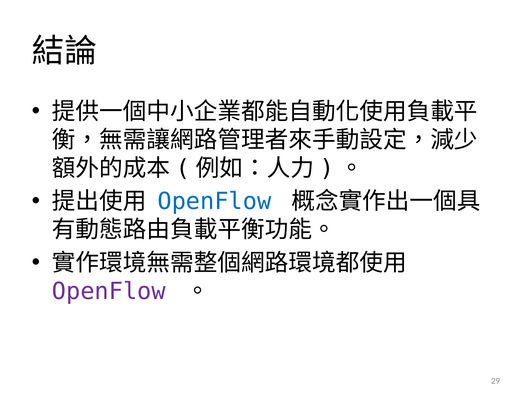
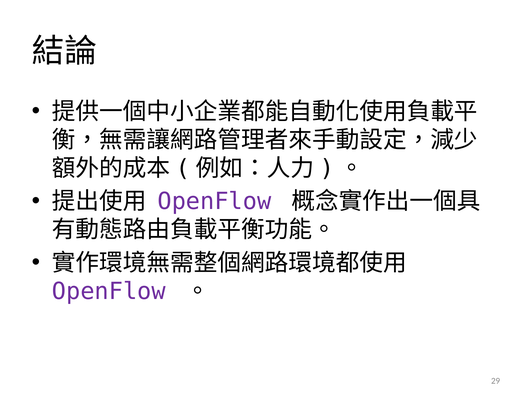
OpenFlow colour: blue -> purple (214, 201)
